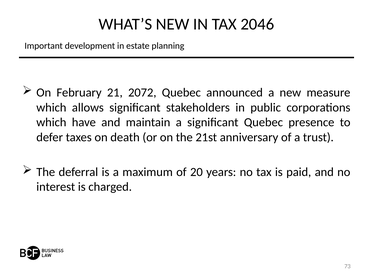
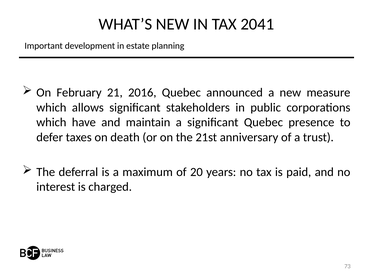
2046: 2046 -> 2041 (257, 24)
2072: 2072 -> 2016 (142, 93)
